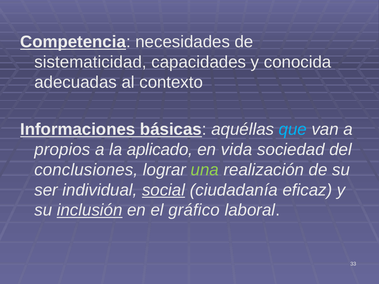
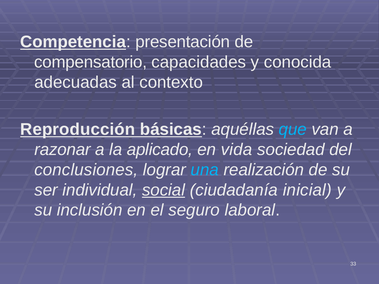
necesidades: necesidades -> presentación (183, 42)
sistematicidad: sistematicidad -> compensatorio (91, 62)
Informaciones: Informaciones -> Reproducción (78, 129)
propios: propios -> razonar (63, 150)
una colour: light green -> light blue (205, 170)
eficaz: eficaz -> inicial (307, 190)
inclusión underline: present -> none (90, 210)
gráfico: gráfico -> seguro (194, 210)
